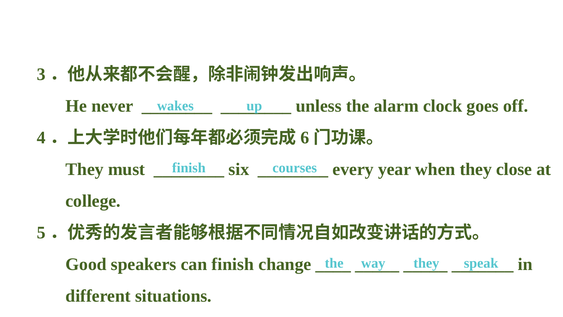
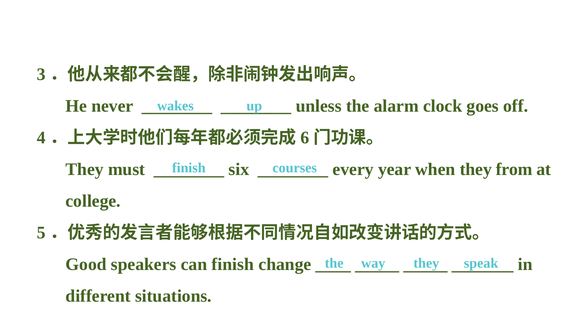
close: close -> from (514, 169)
